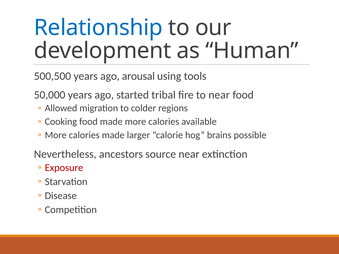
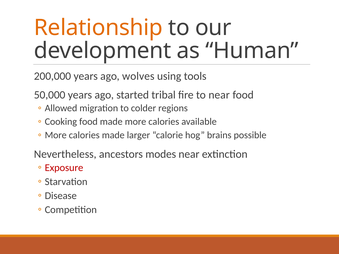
Relationship colour: blue -> orange (98, 28)
500,500: 500,500 -> 200,000 (52, 76)
arousal: arousal -> wolves (138, 76)
source: source -> modes (161, 154)
